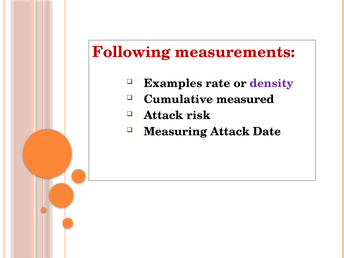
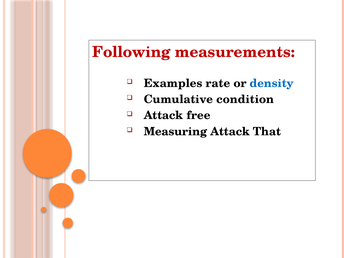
density colour: purple -> blue (272, 83)
measured: measured -> condition (245, 99)
risk: risk -> free (199, 115)
Date: Date -> That (267, 131)
